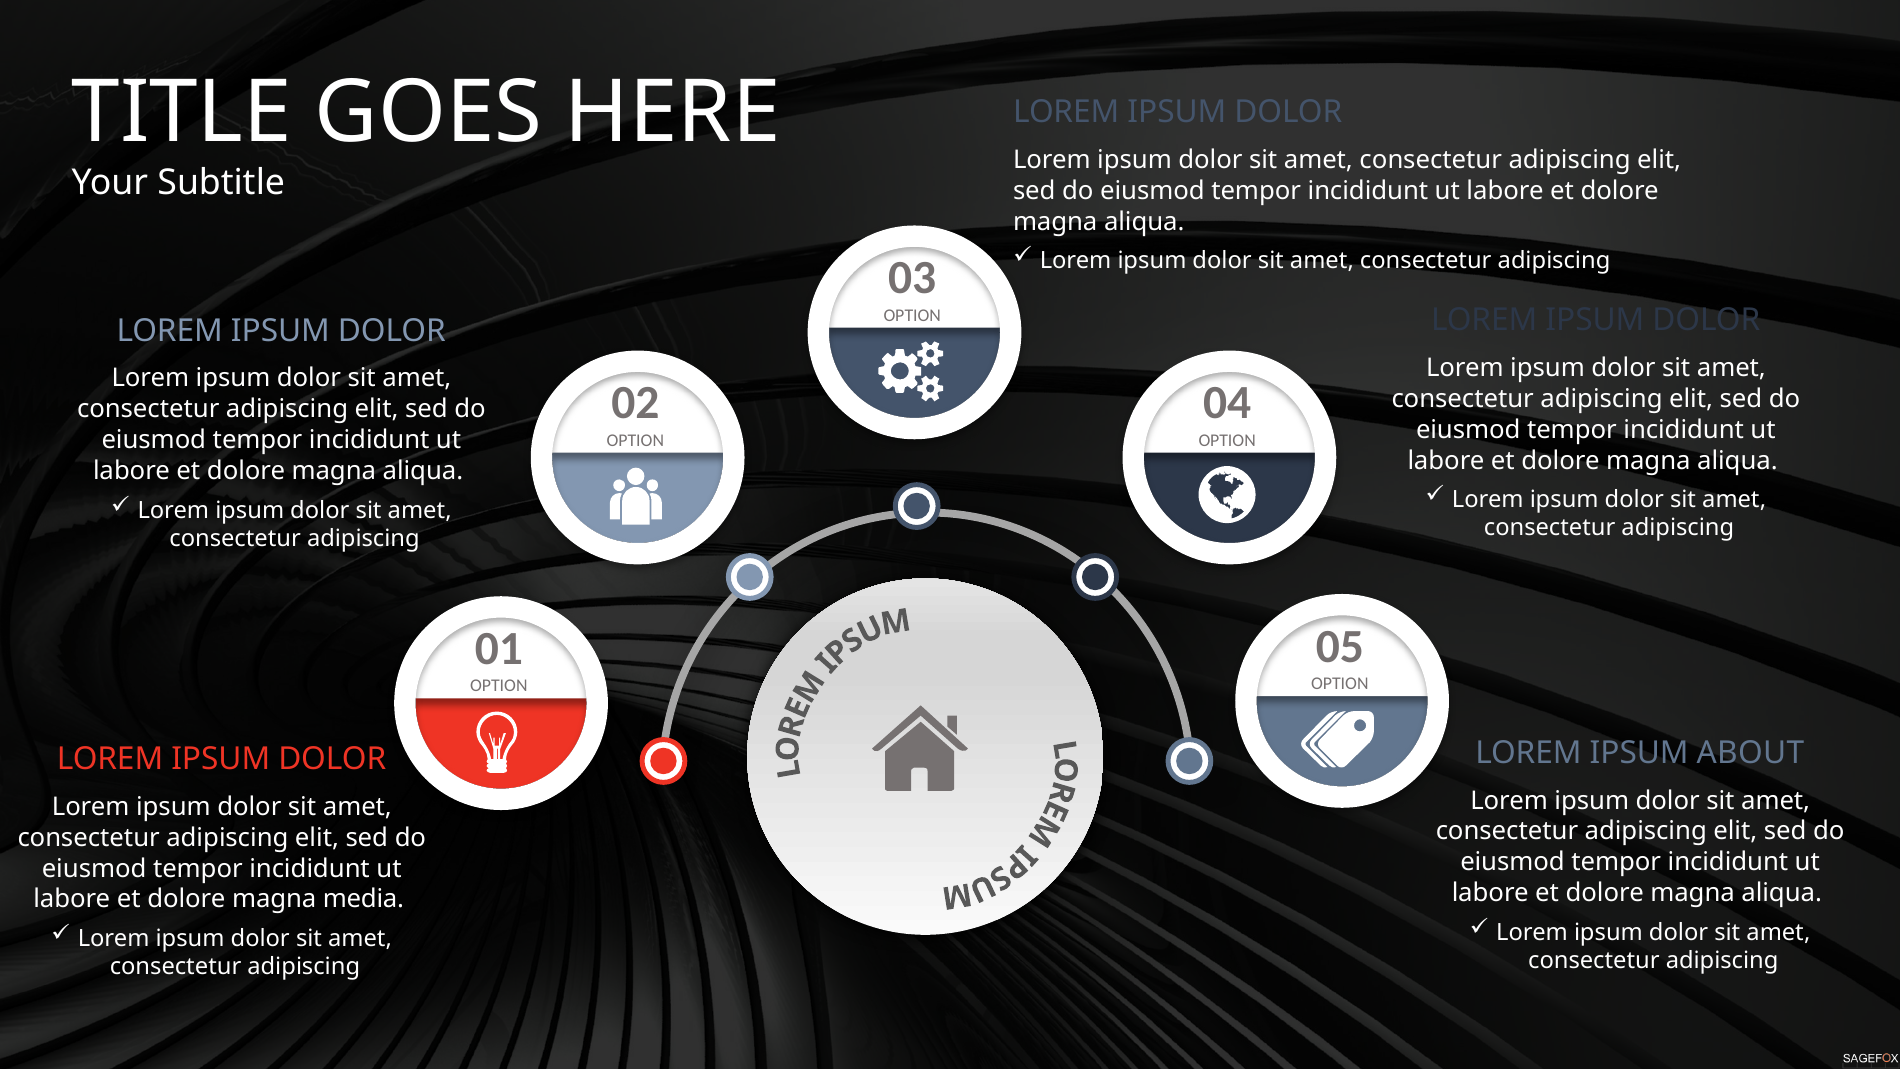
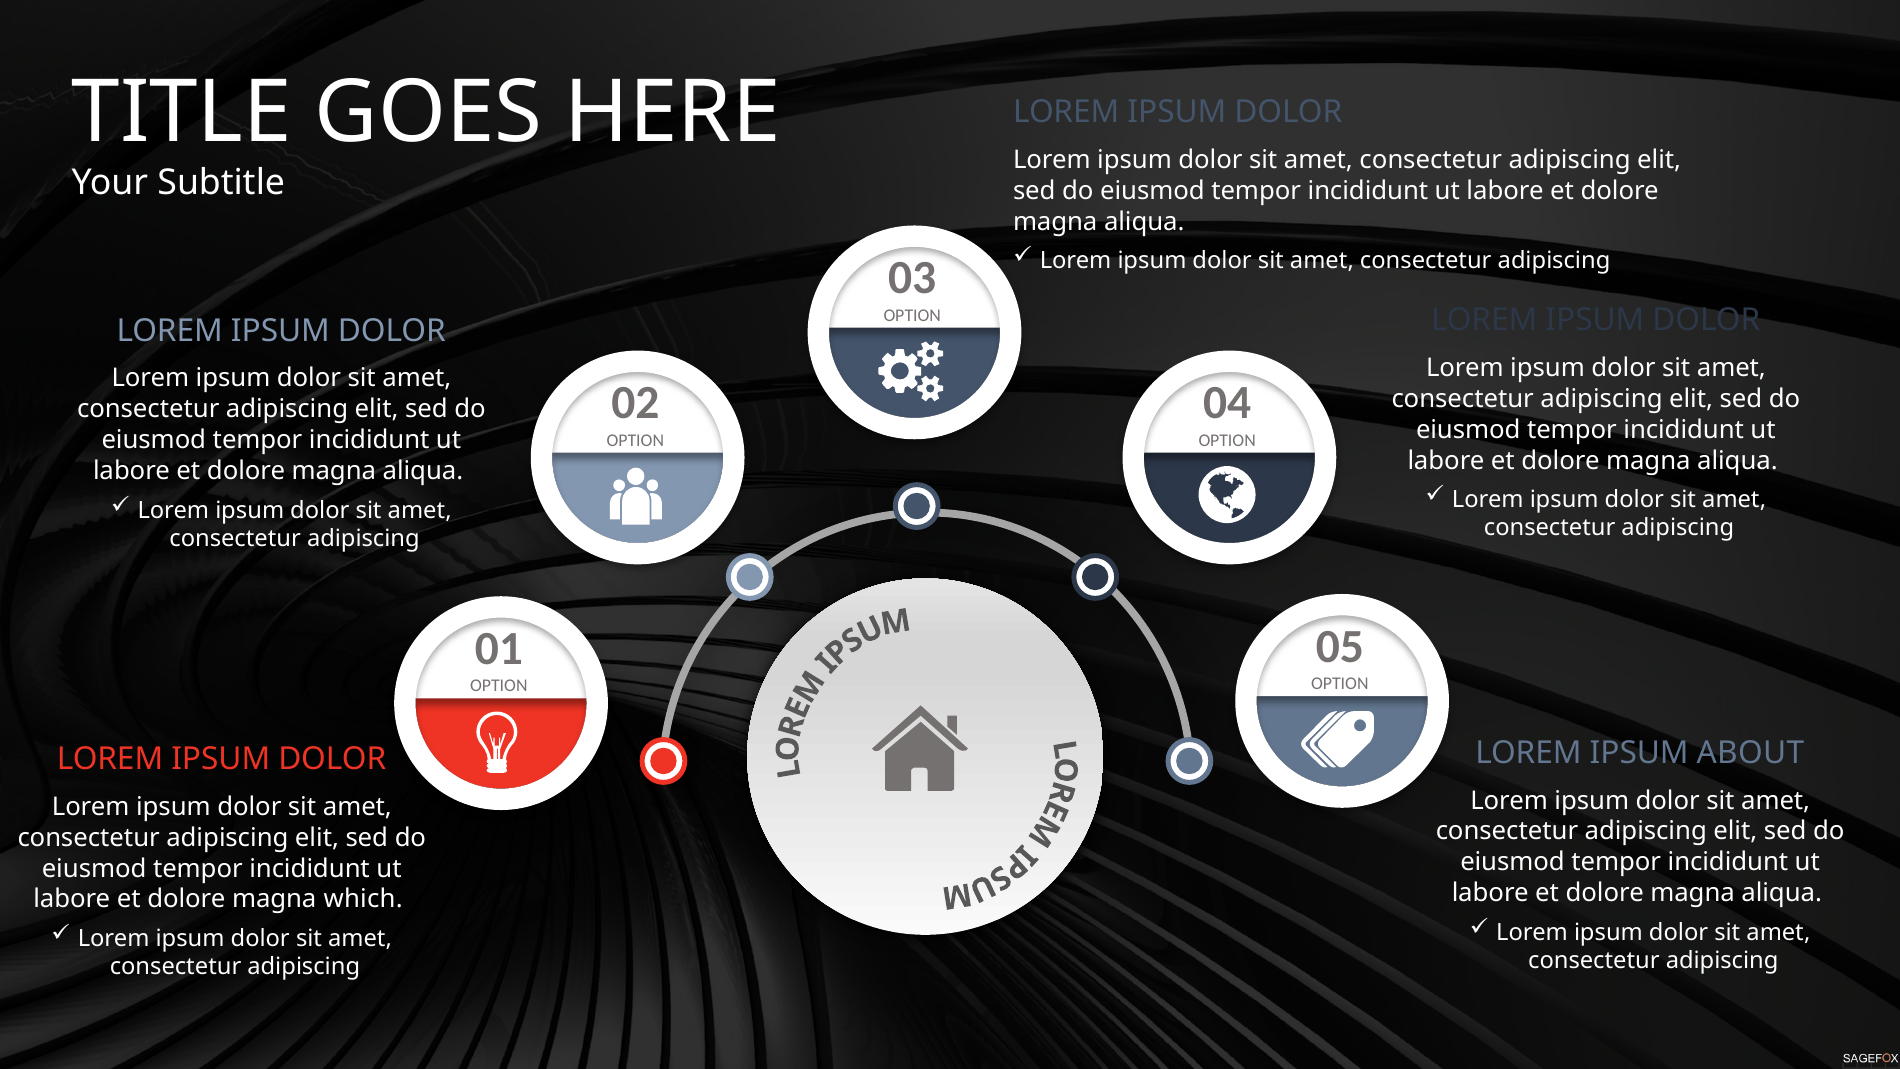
media: media -> which (363, 899)
